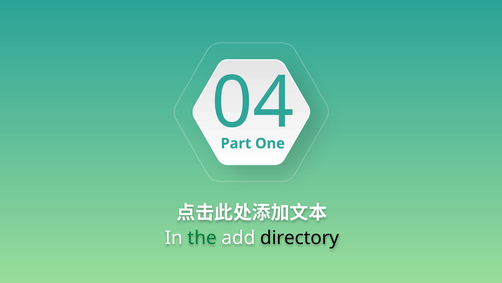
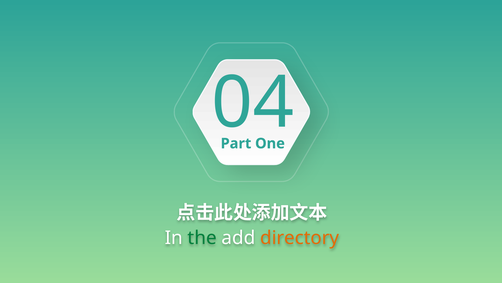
directory colour: black -> orange (300, 237)
